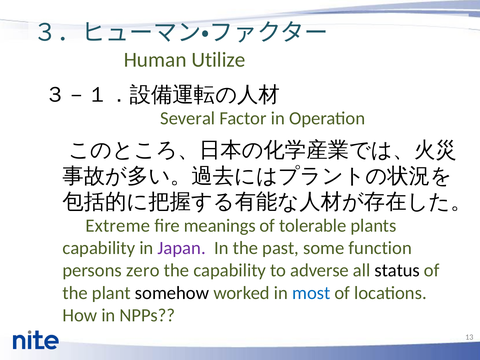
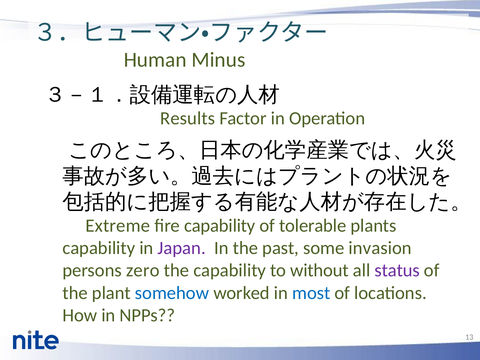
Utilize: Utilize -> Minus (218, 60)
Several: Several -> Results (188, 118)
fire meanings: meanings -> capability (220, 226)
function: function -> invasion (380, 248)
adverse: adverse -> without (320, 271)
status colour: black -> purple (397, 271)
somehow colour: black -> blue (172, 293)
